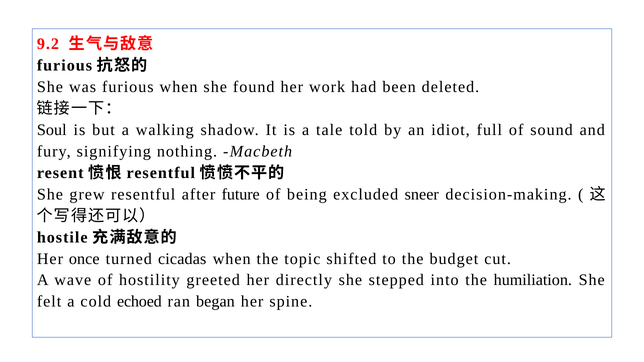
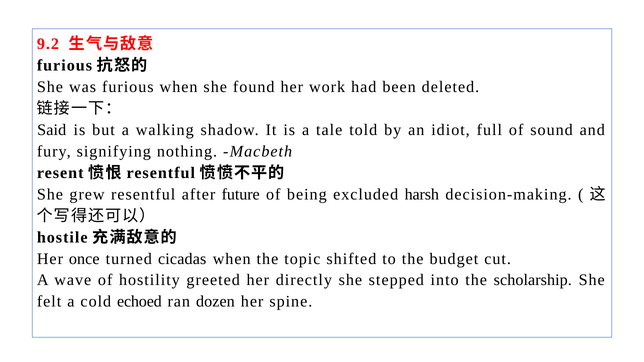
Soul: Soul -> Said (52, 130)
sneer: sneer -> harsh (422, 194)
humiliation: humiliation -> scholarship (533, 280)
began: began -> dozen (215, 302)
